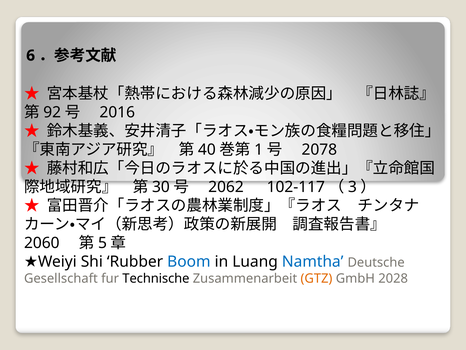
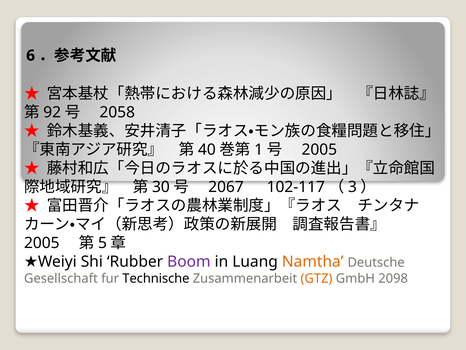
2016: 2016 -> 2058 (117, 112)
2078: 2078 -> 2005 (319, 149)
2062: 2062 -> 2067 (226, 187)
2060: 2060 -> 2005 (42, 243)
Boom colour: blue -> purple (189, 261)
Namtha colour: blue -> orange (313, 261)
2028: 2028 -> 2098 (393, 278)
